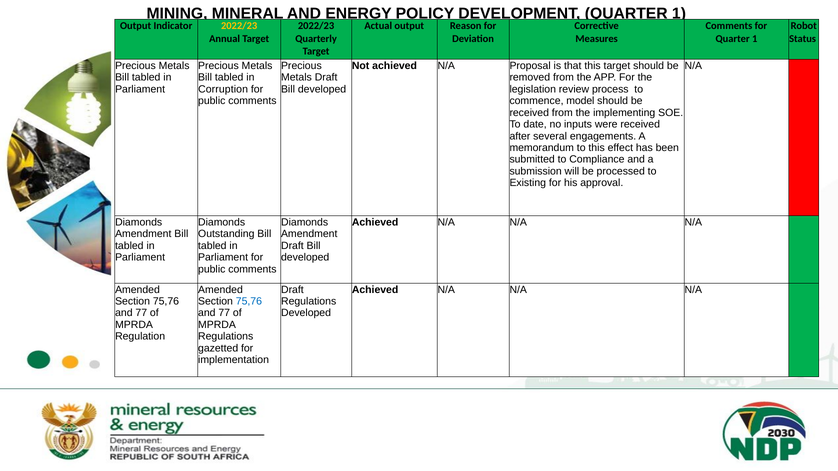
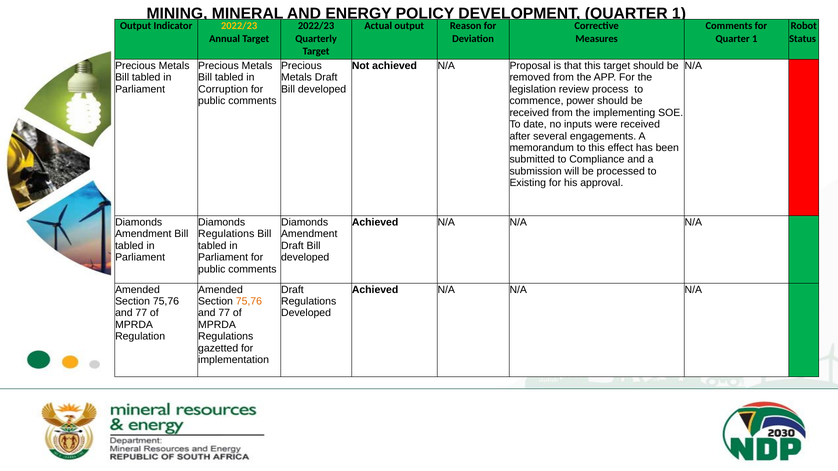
model: model -> power (580, 101)
Outstanding: Outstanding -> Regulations (226, 234)
75,76 colour: blue -> orange (249, 302)
